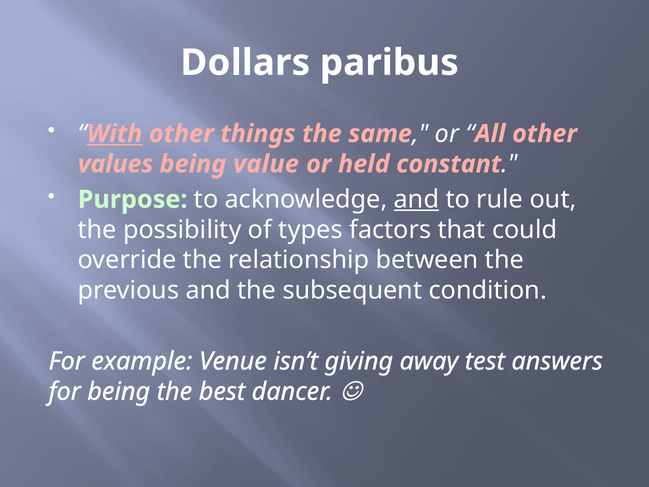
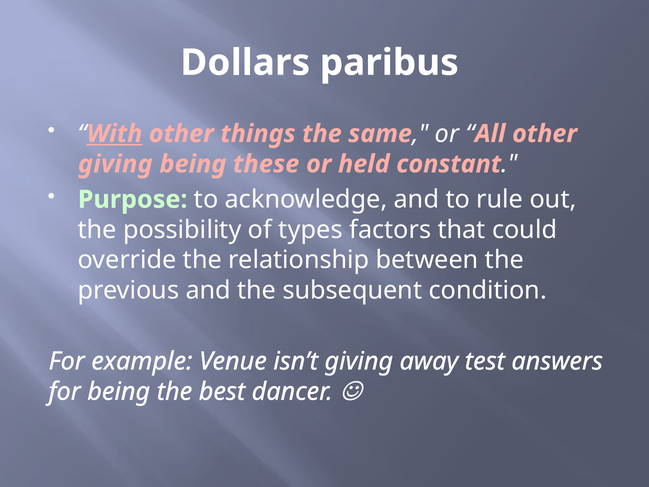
values: values -> giving (115, 164)
value: value -> these (266, 164)
and underline: present -> none (416, 199)
